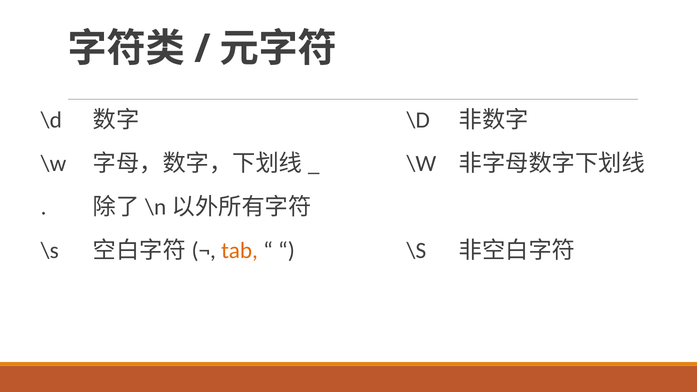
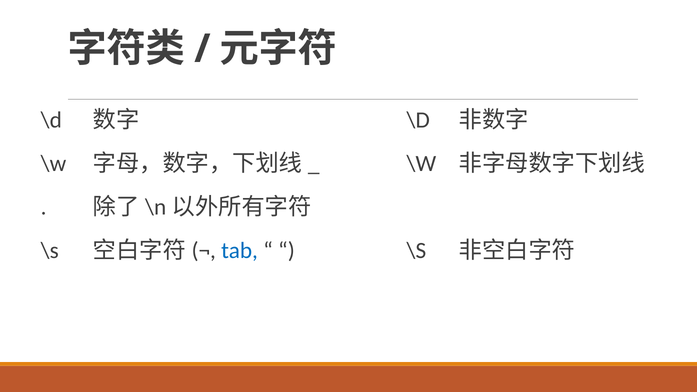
tab colour: orange -> blue (240, 251)
